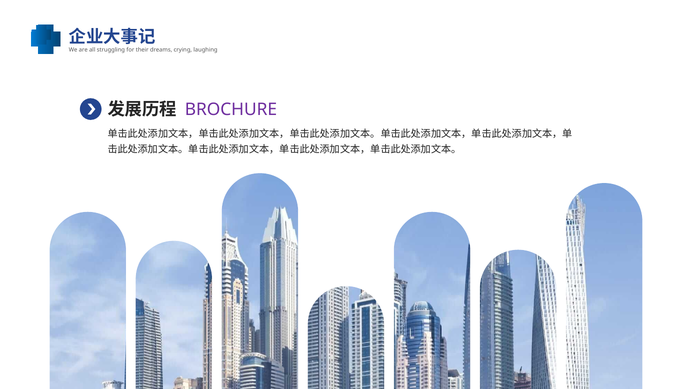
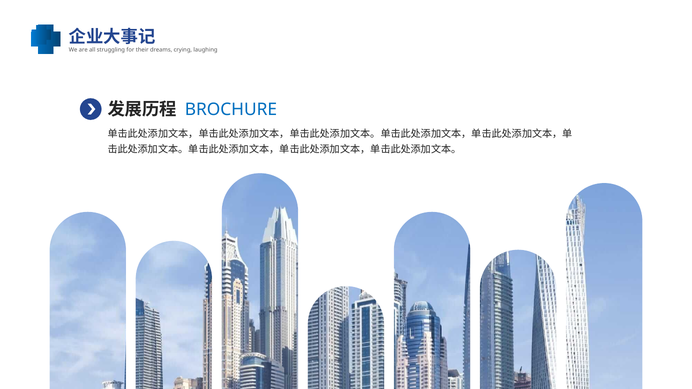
BROCHURE colour: purple -> blue (231, 110)
